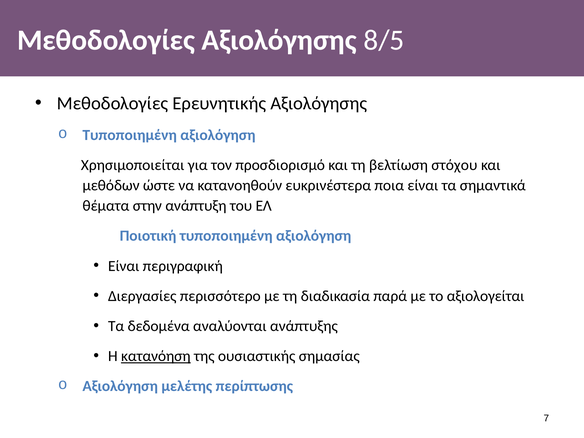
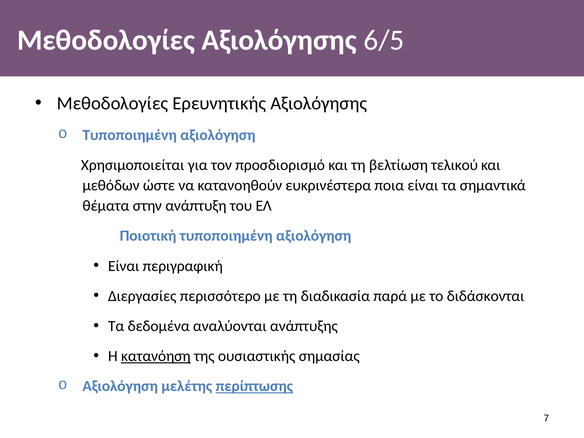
8/5: 8/5 -> 6/5 (384, 40)
στόχου: στόχου -> τελικού (455, 165)
αξιολογείται: αξιολογείται -> διδάσκονται (486, 296)
περίπτωσης underline: none -> present (254, 386)
